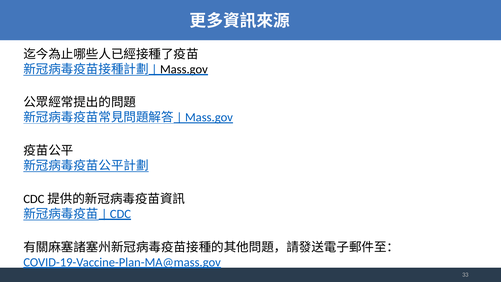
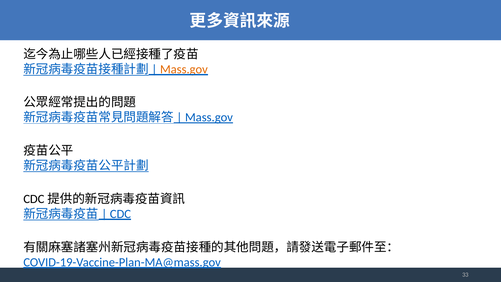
Mass.gov colour: black -> orange (184, 69)
